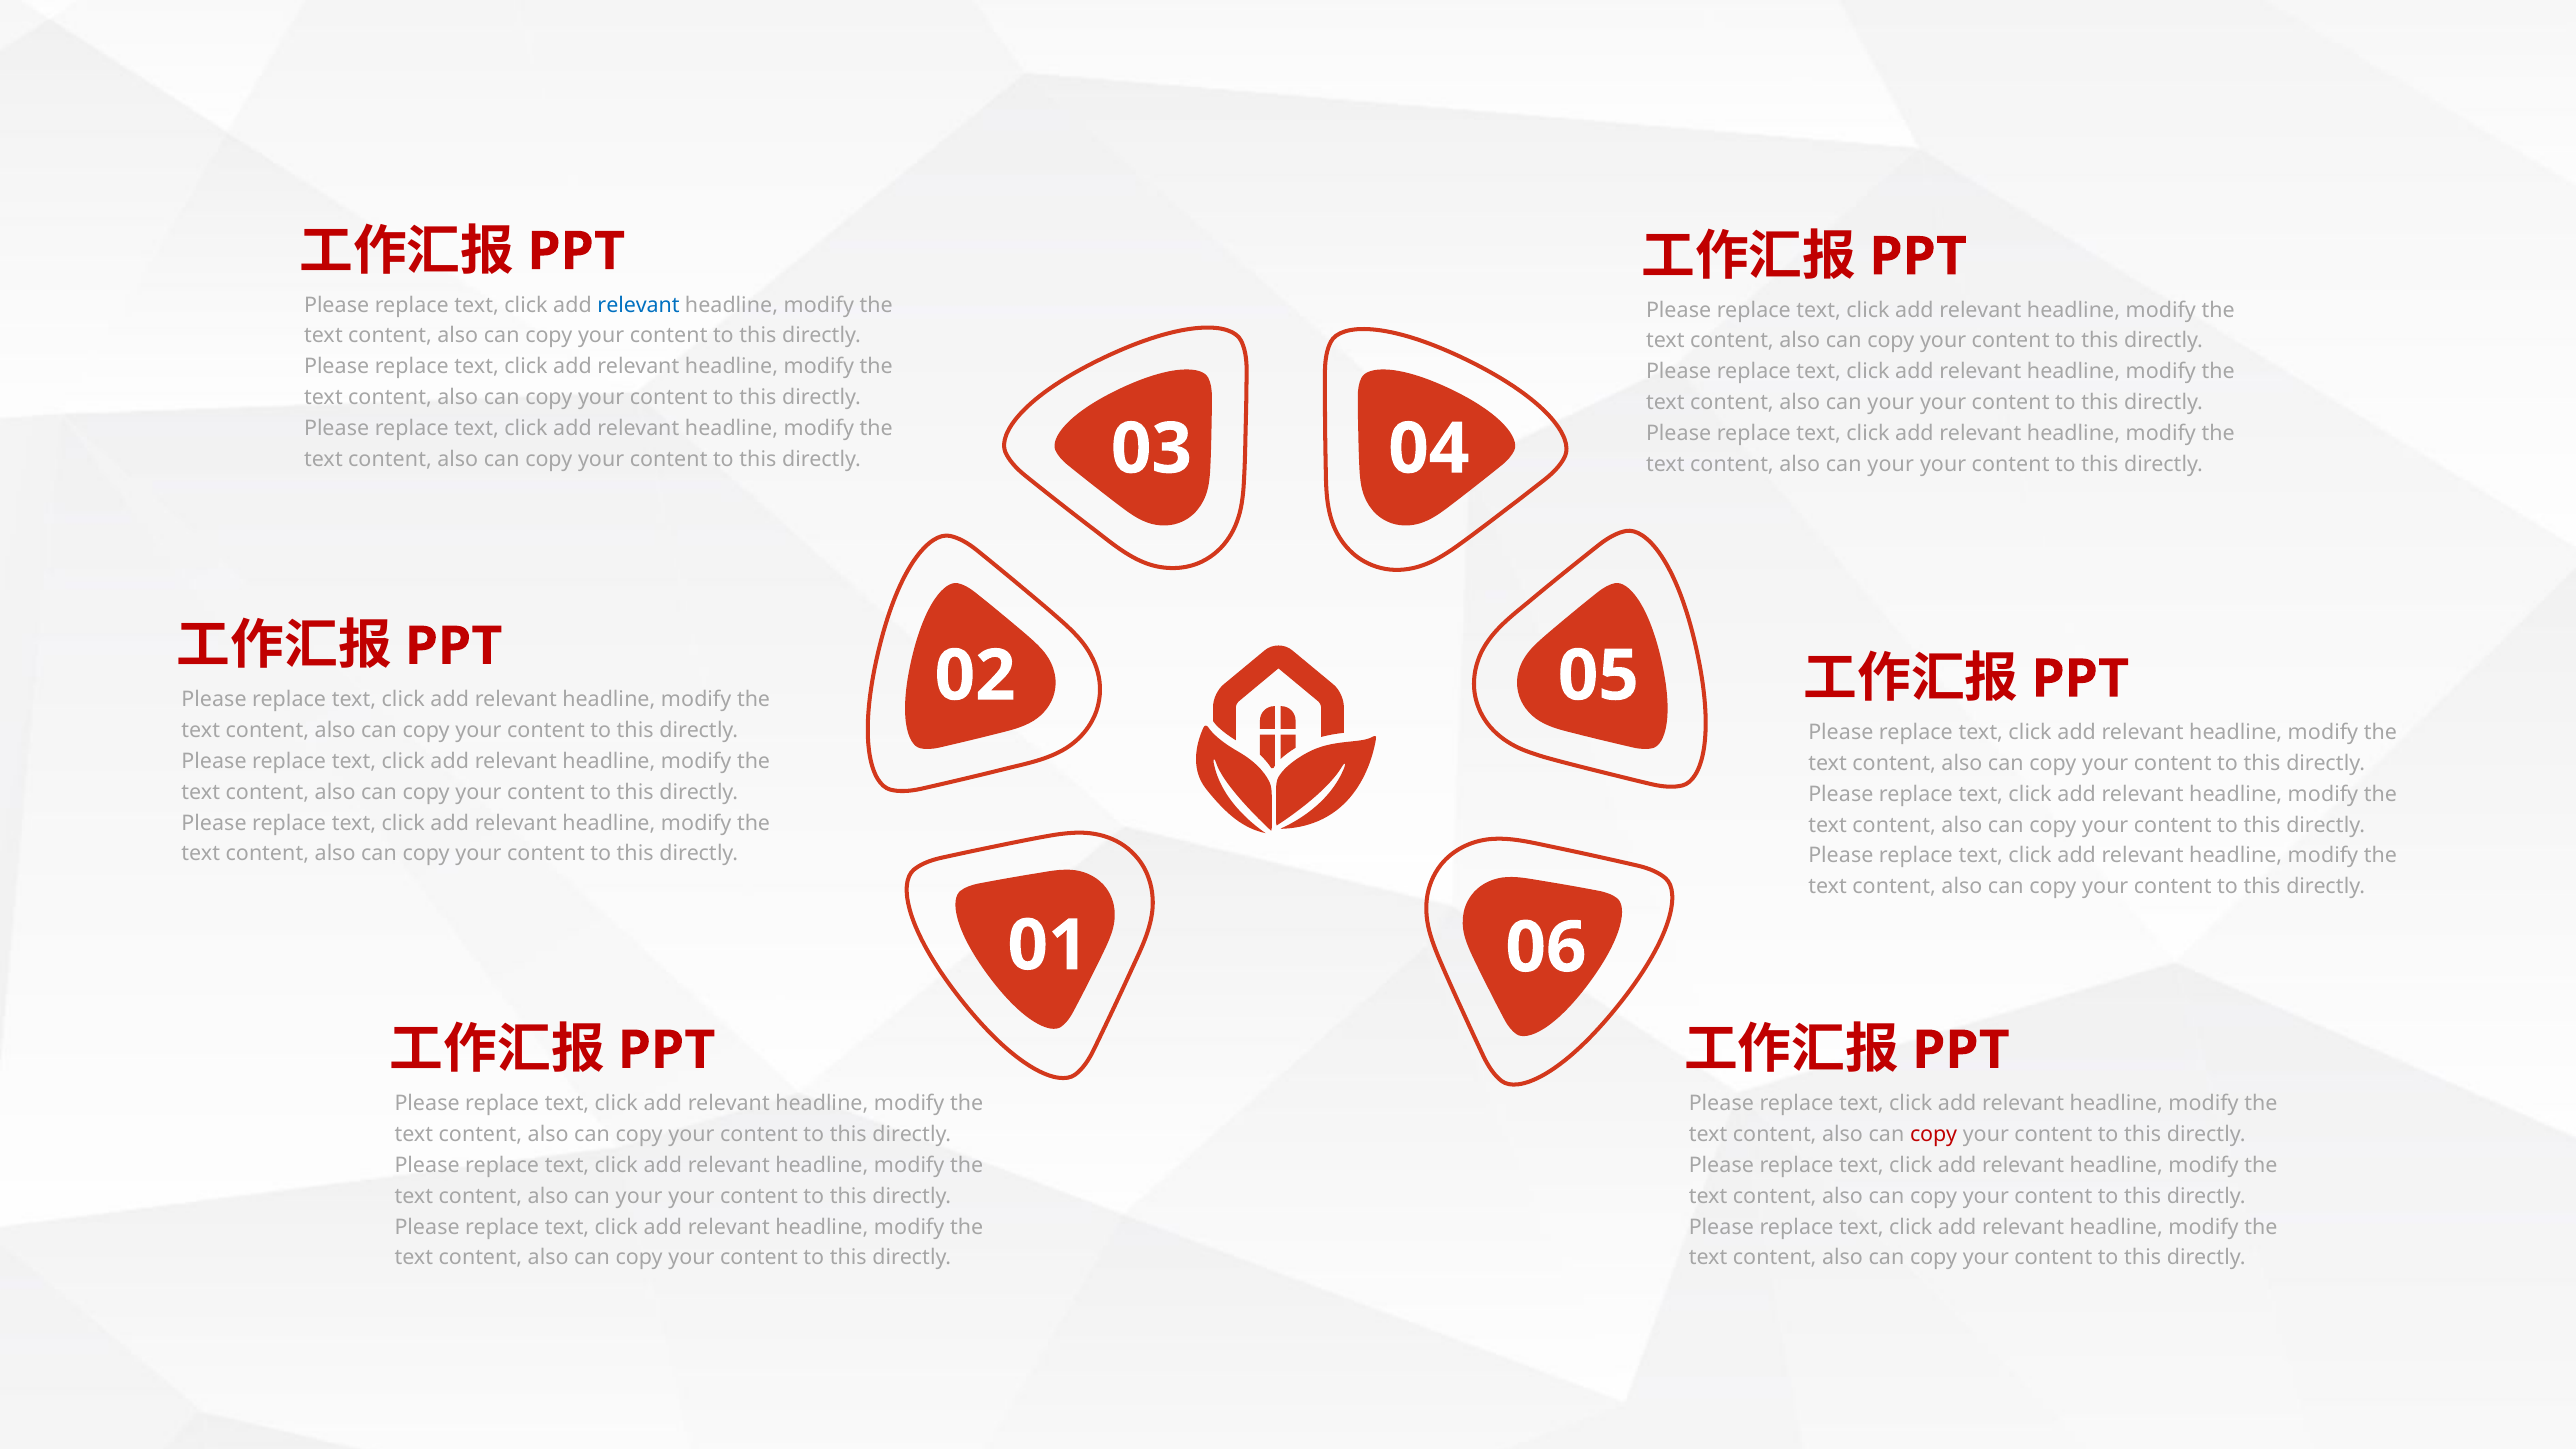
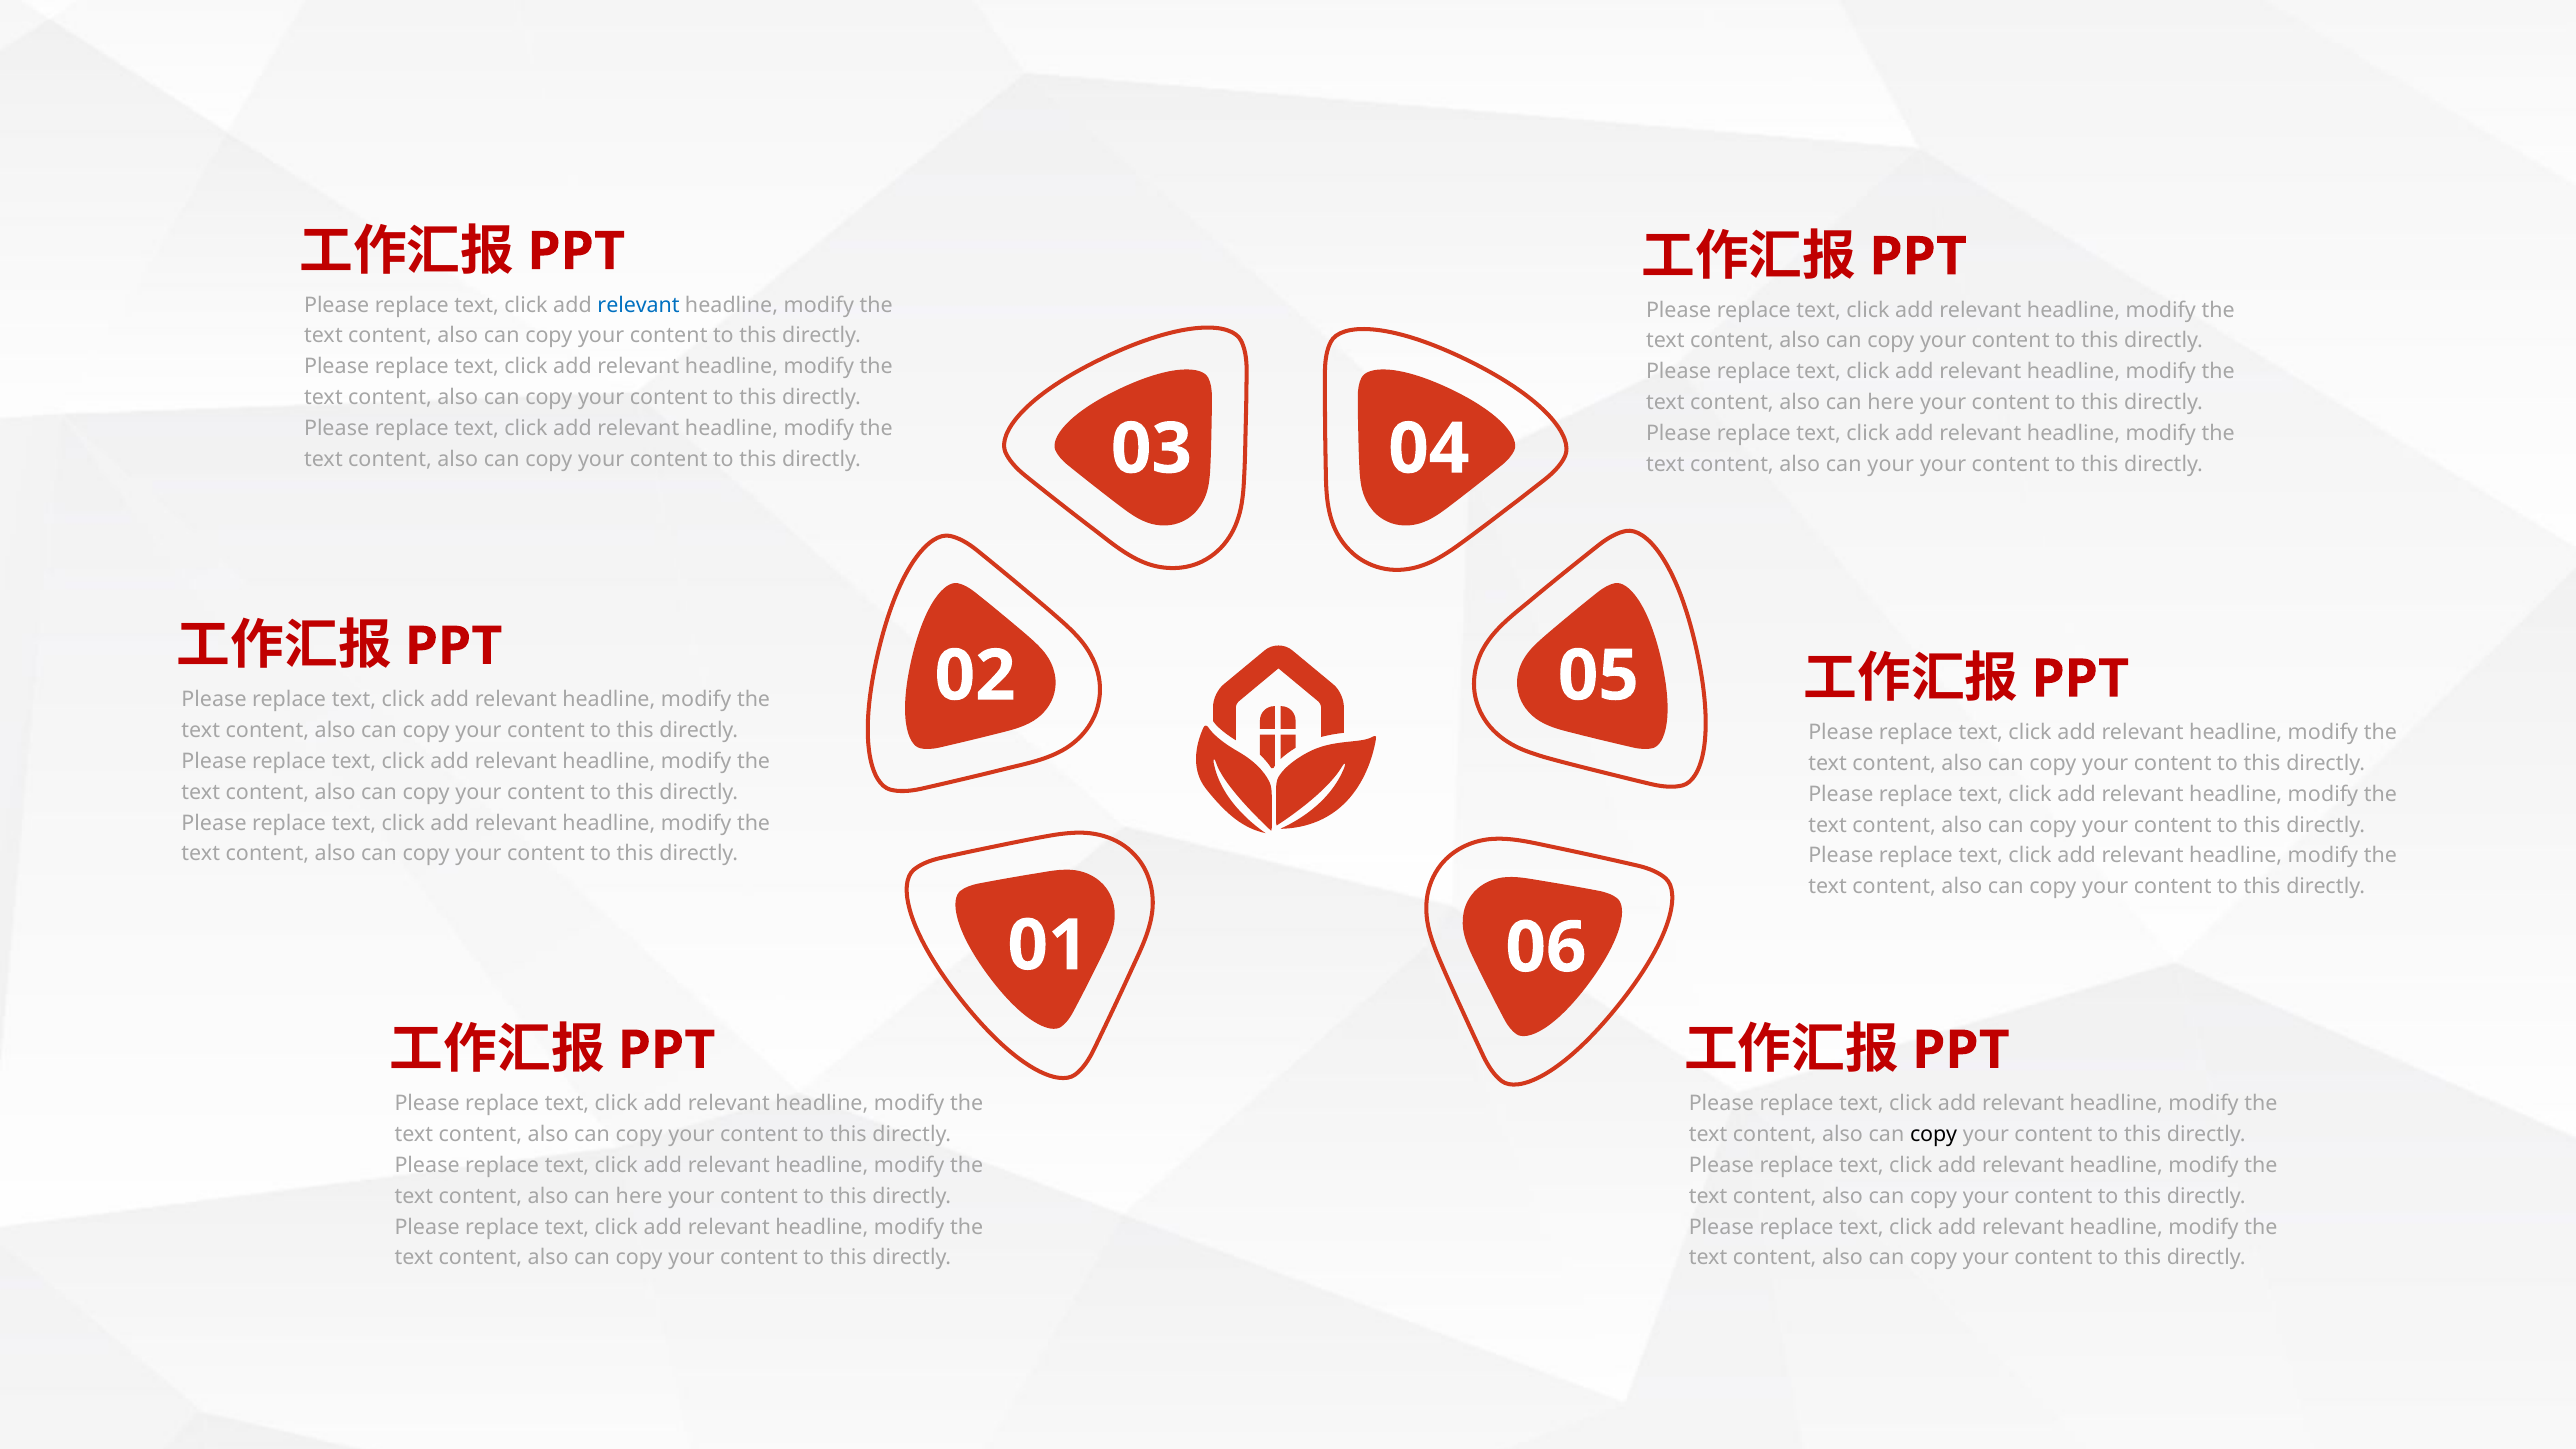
your: your -> here (1891, 403)
copy colour: red -> black (1934, 1135)
your: your -> here (639, 1196)
